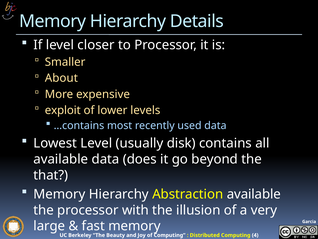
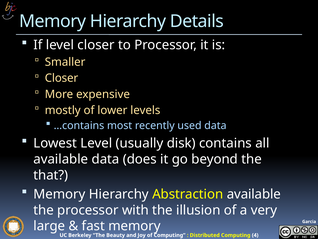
About: About -> Closer (61, 78)
exploit: exploit -> mostly (63, 110)
